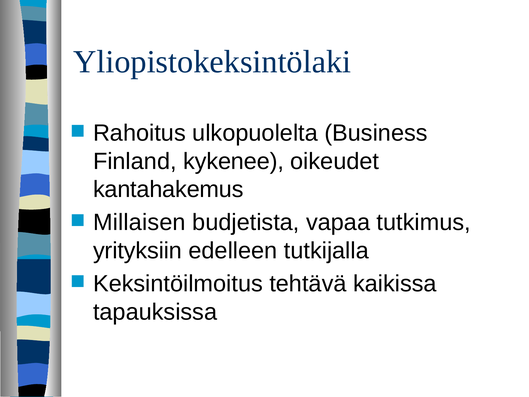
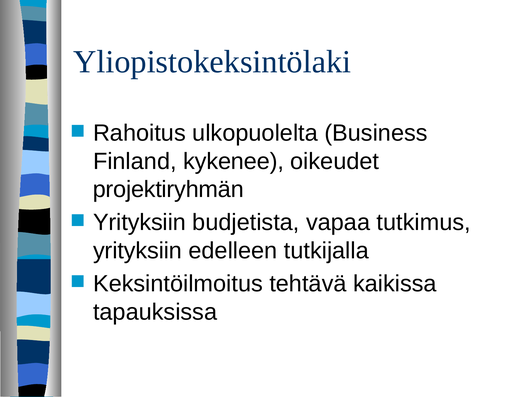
kantahakemus: kantahakemus -> projektiryhmän (168, 189)
Millaisen: Millaisen -> Yrityksiin (139, 222)
